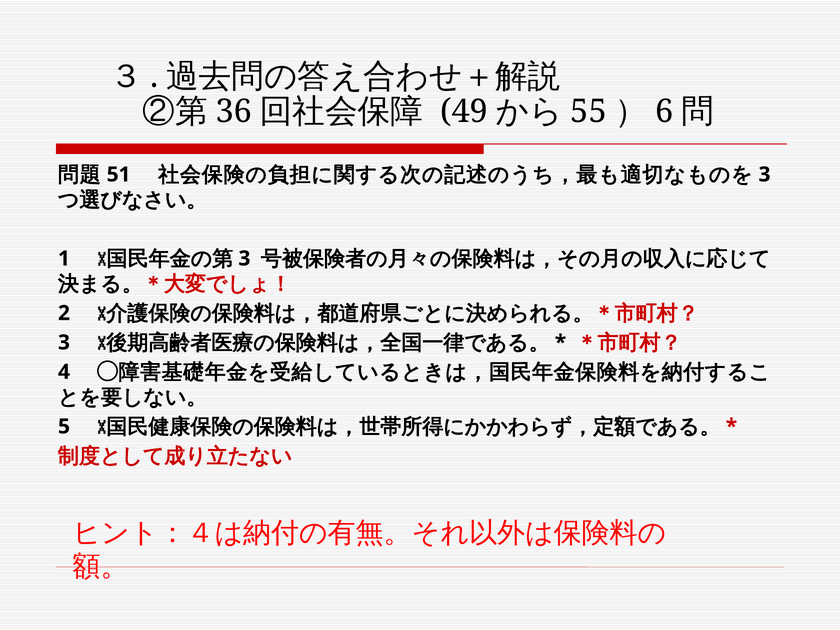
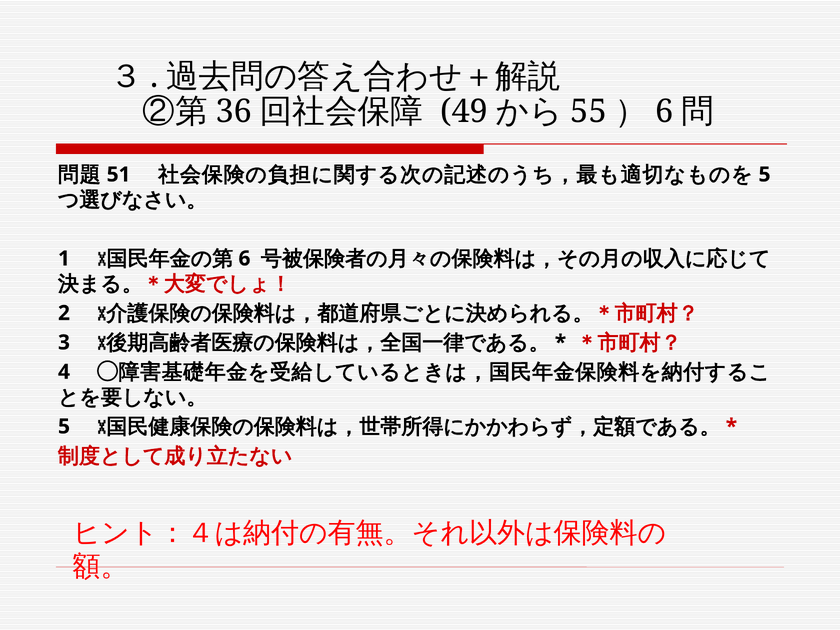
3: 3 -> 5 (765, 174)
3: 3 -> 6 (244, 258)
